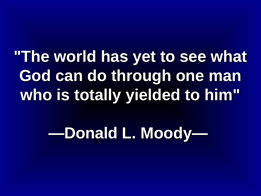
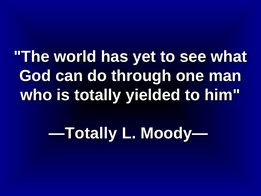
—Donald: —Donald -> —Totally (83, 133)
